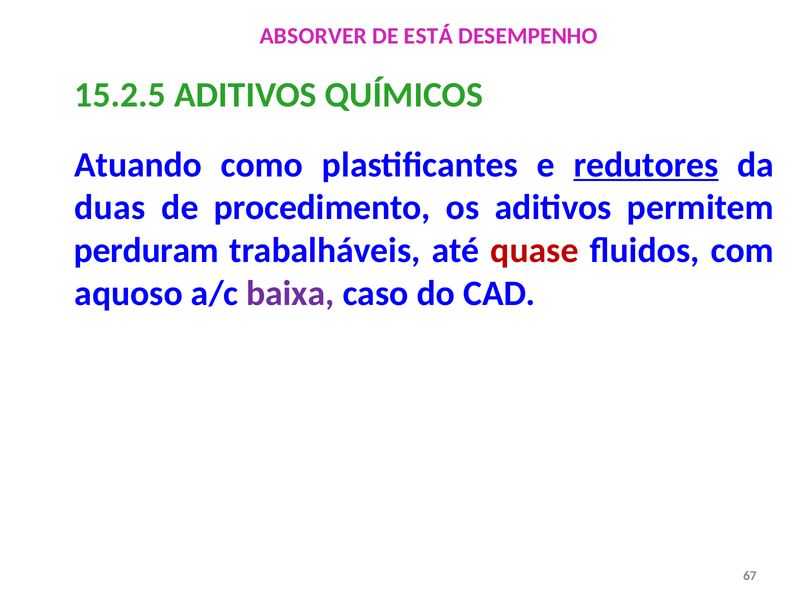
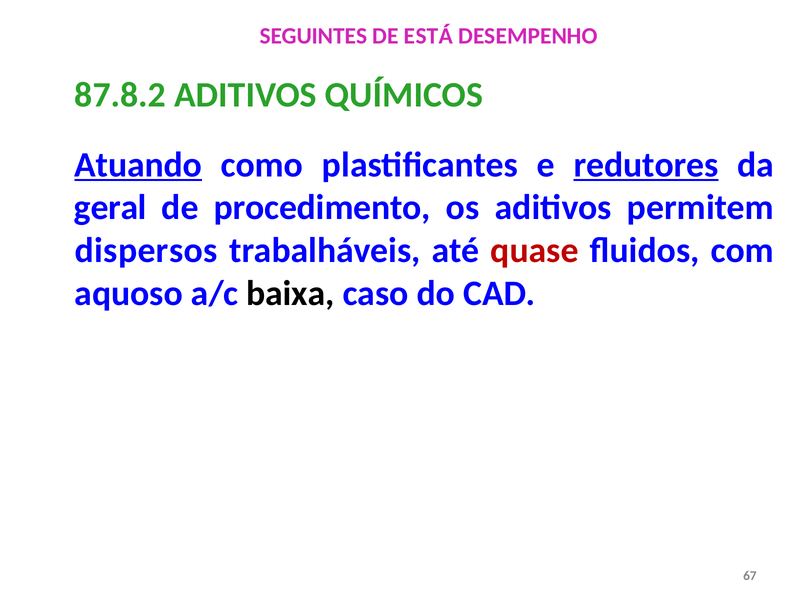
ABSORVER: ABSORVER -> SEGUINTES (313, 36)
15.2.5: 15.2.5 -> 87.8.2 (120, 95)
Atuando underline: none -> present (138, 165)
duas: duas -> geral (110, 208)
perduram: perduram -> dispersos (146, 251)
baixa colour: purple -> black (290, 294)
